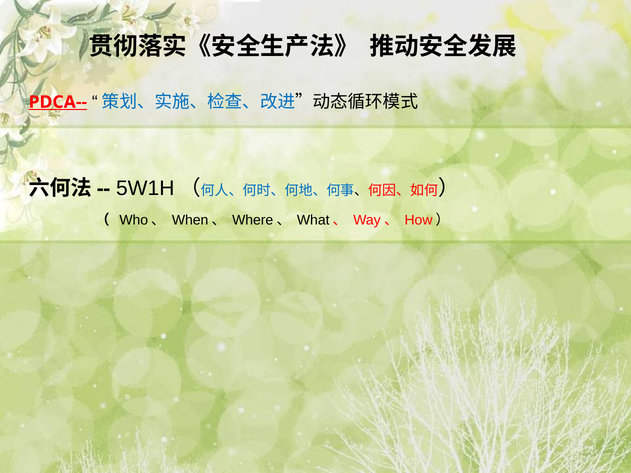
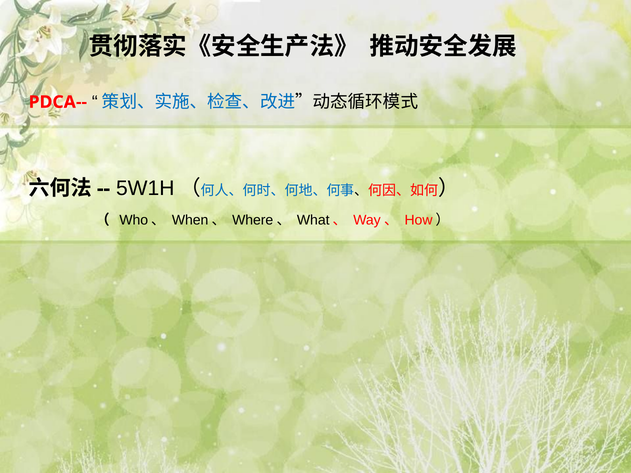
PDCA-- underline: present -> none (58, 102)
